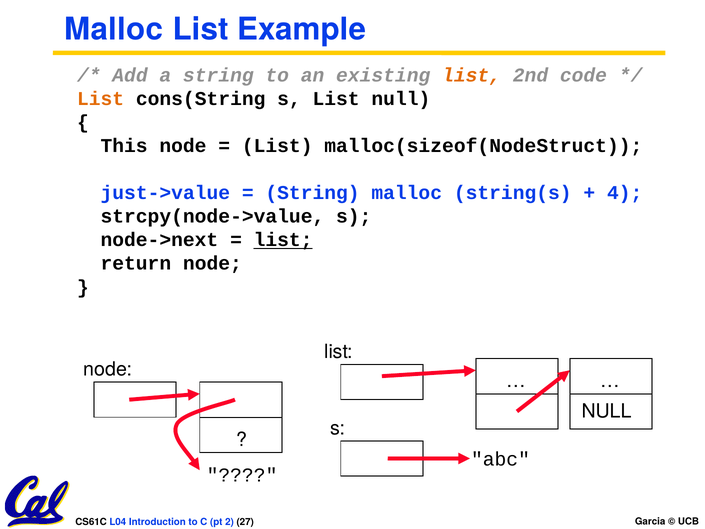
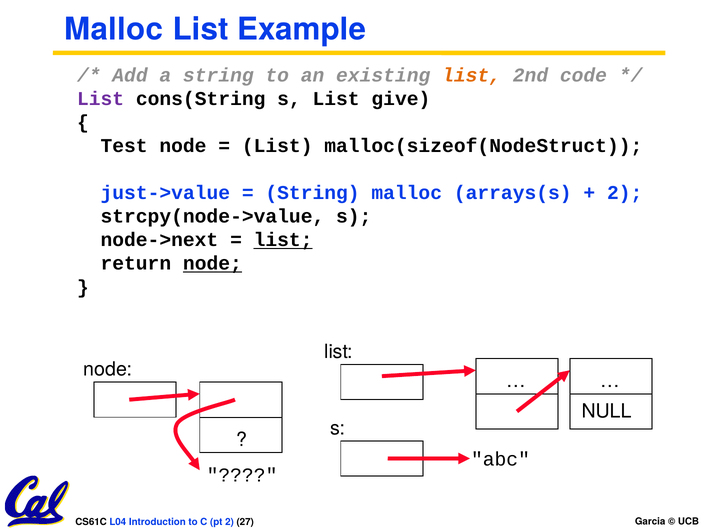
List colour: orange -> purple (101, 99)
List null: null -> give (401, 99)
This: This -> Test (124, 146)
string(s: string(s -> arrays(s (513, 193)
4: 4 -> 2 (625, 193)
node underline: none -> present (212, 263)
